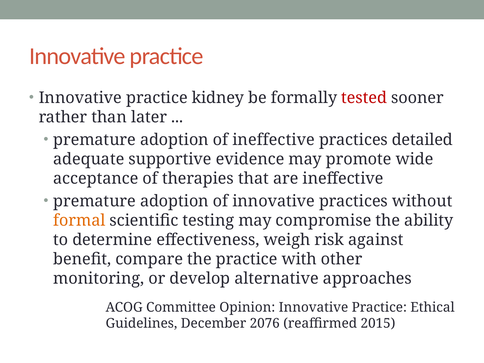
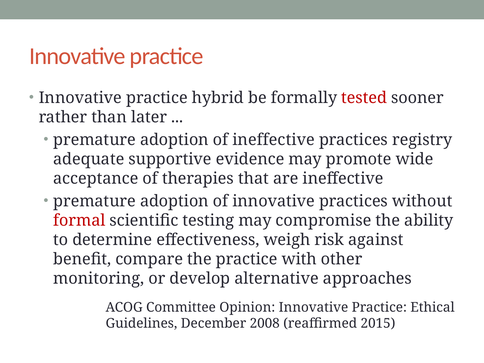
kidney: kidney -> hybrid (218, 98)
detailed: detailed -> registry (422, 140)
formal colour: orange -> red (79, 221)
2076: 2076 -> 2008 (265, 323)
